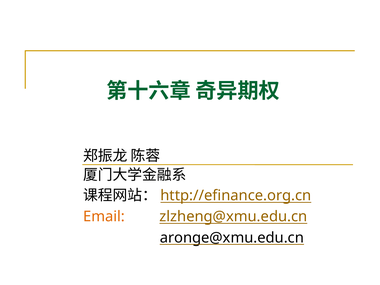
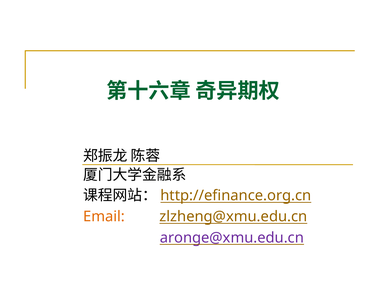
aronge@xmu.edu.cn colour: black -> purple (232, 238)
